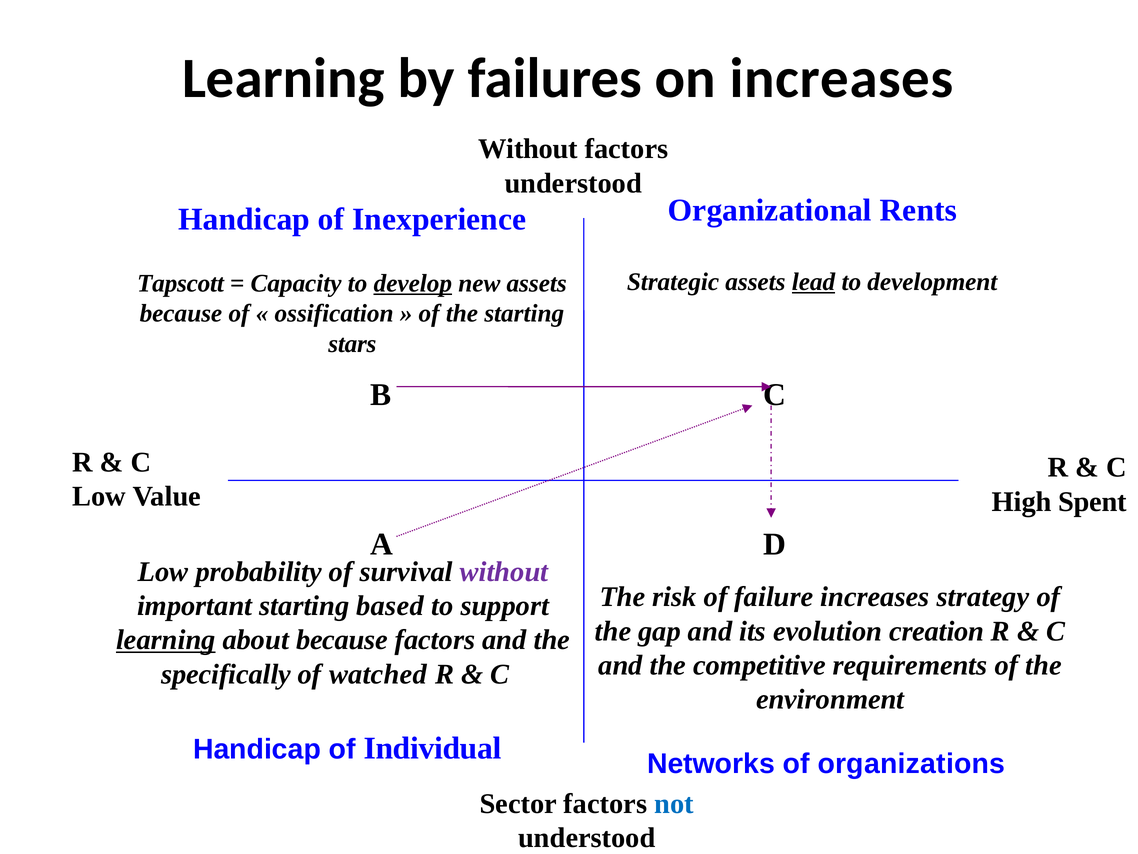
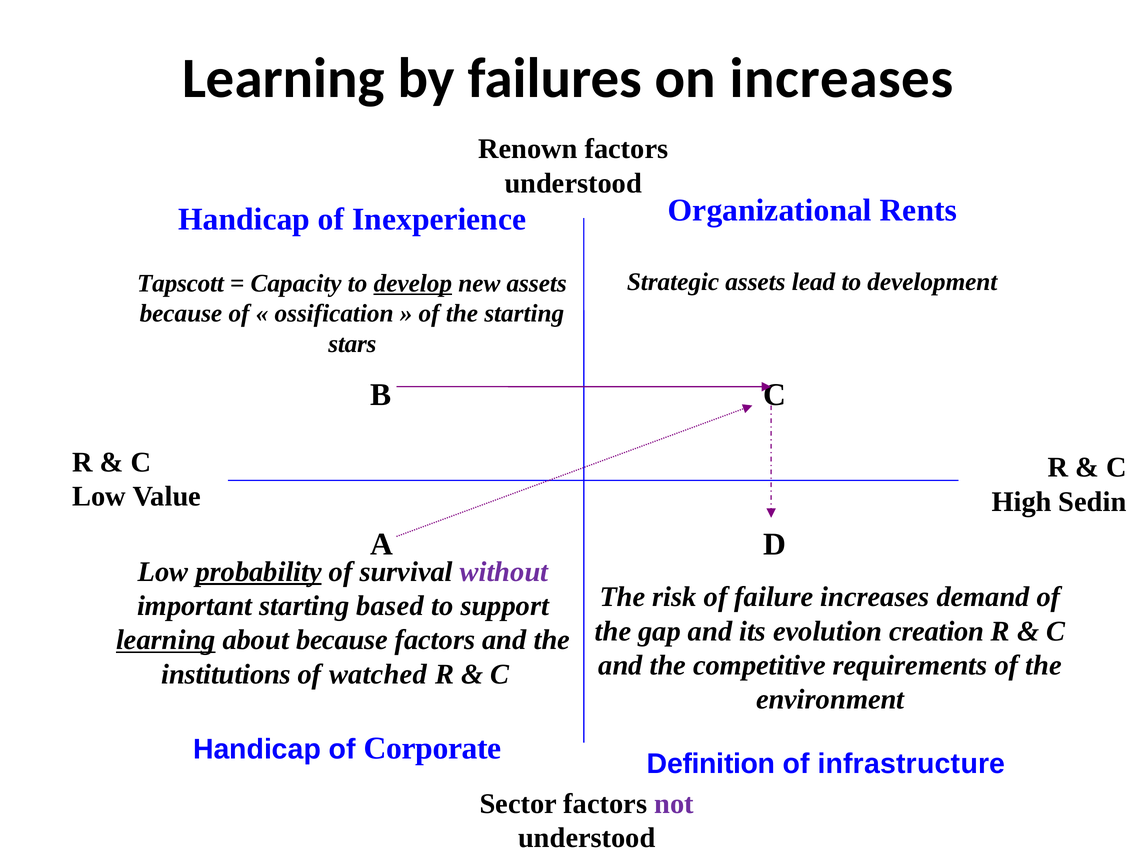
Without: Without -> Renown (528, 149)
lead underline: present -> none (813, 282)
Spent: Spent -> Sedin (1092, 501)
probability underline: none -> present (259, 571)
strategy: strategy -> demand (983, 597)
specifically: specifically -> institutions (226, 674)
Individual: Individual -> Corporate (433, 748)
Networks: Networks -> Definition (711, 764)
organizations: organizations -> infrastructure (911, 764)
not colour: blue -> purple (674, 803)
